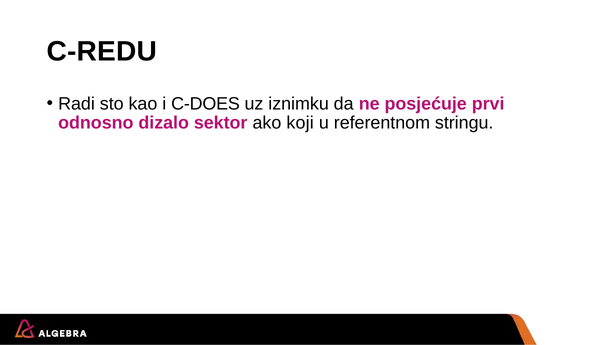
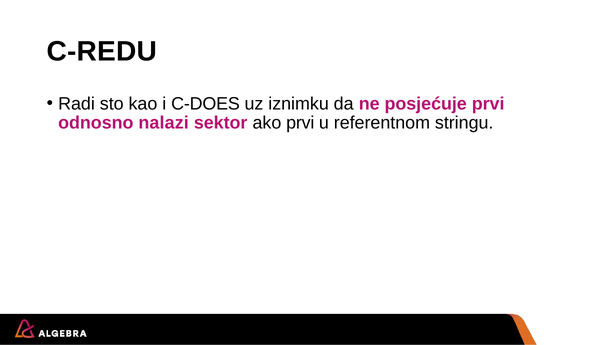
dizalo: dizalo -> nalazi (164, 123)
ako koji: koji -> prvi (300, 123)
